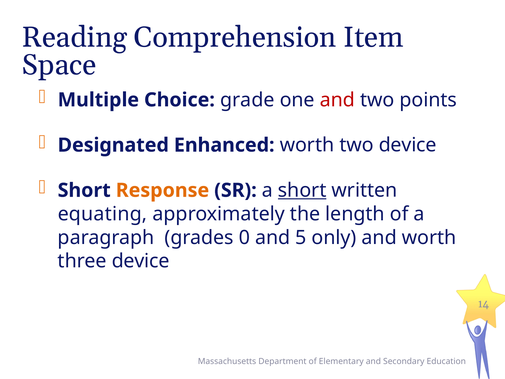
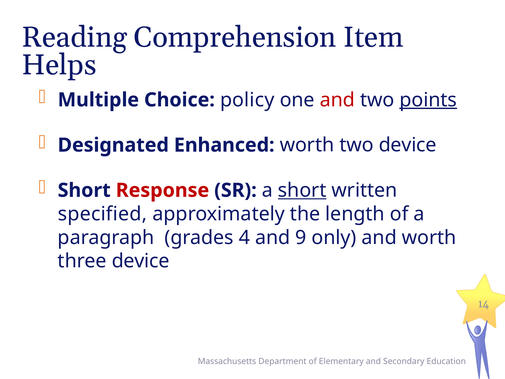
Space: Space -> Helps (59, 65)
grade: grade -> policy (247, 100)
points underline: none -> present (428, 100)
Response colour: orange -> red (162, 190)
equating: equating -> specified (102, 214)
0: 0 -> 4 (244, 237)
5: 5 -> 9 (301, 237)
